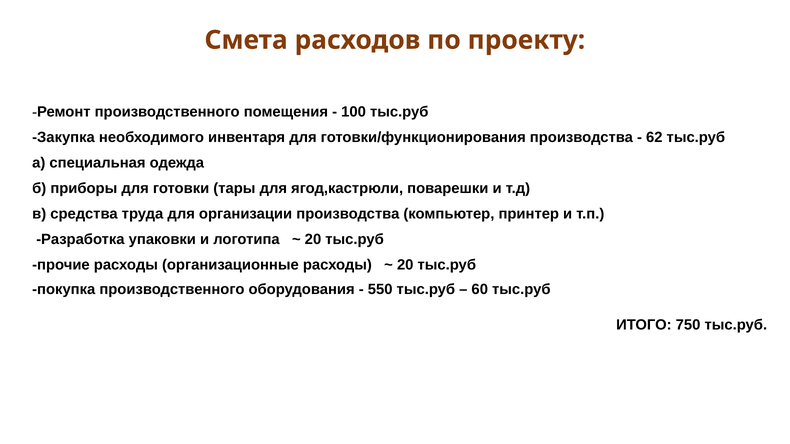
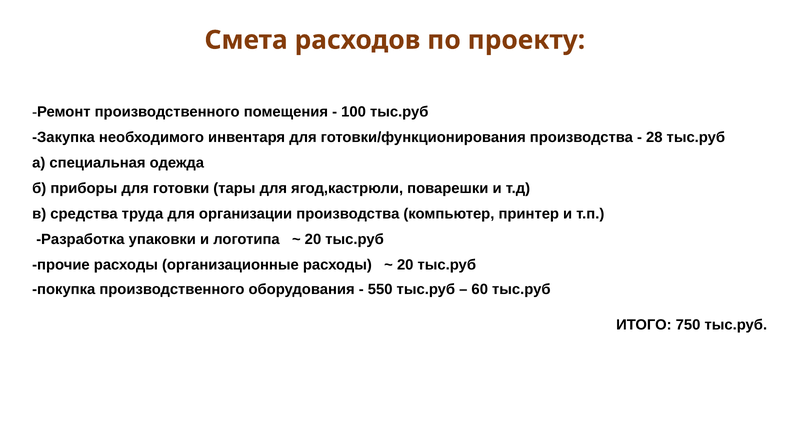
62: 62 -> 28 (654, 137)
